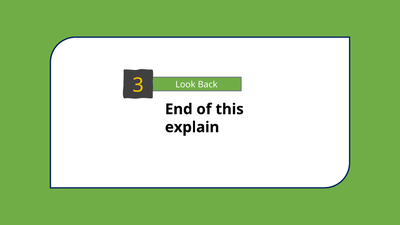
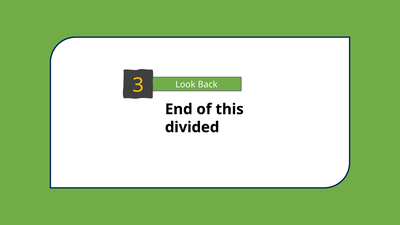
explain: explain -> divided (192, 127)
